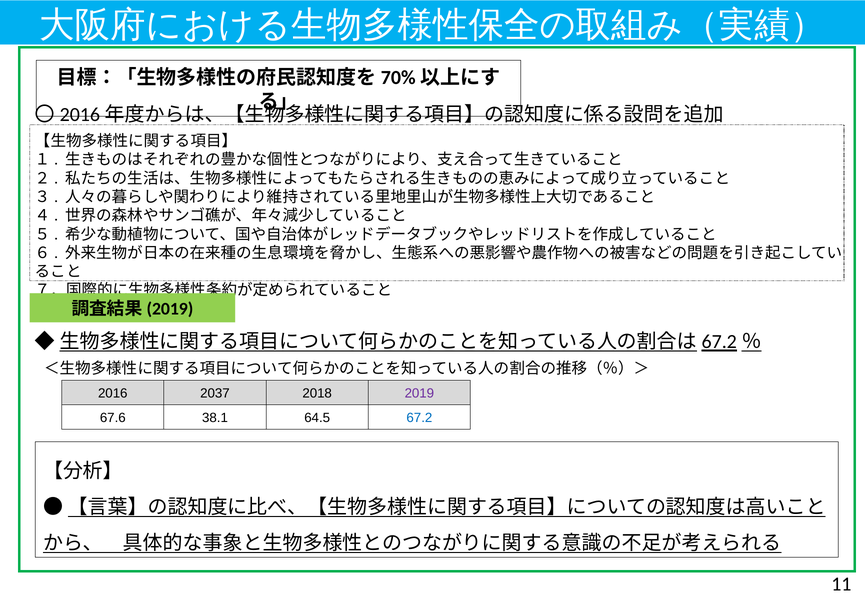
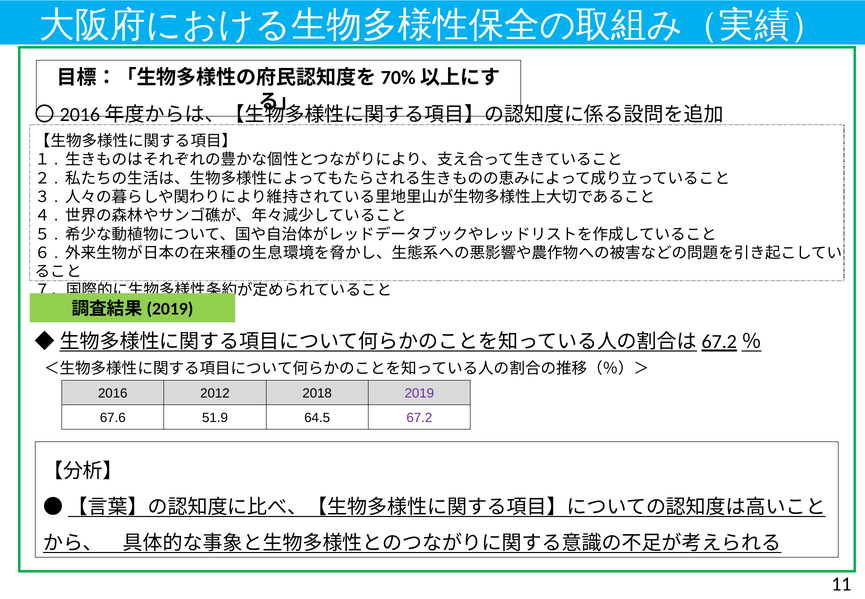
2037: 2037 -> 2012 (215, 393)
38.1: 38.1 -> 51.9 (215, 418)
67.2 colour: blue -> purple (419, 418)
